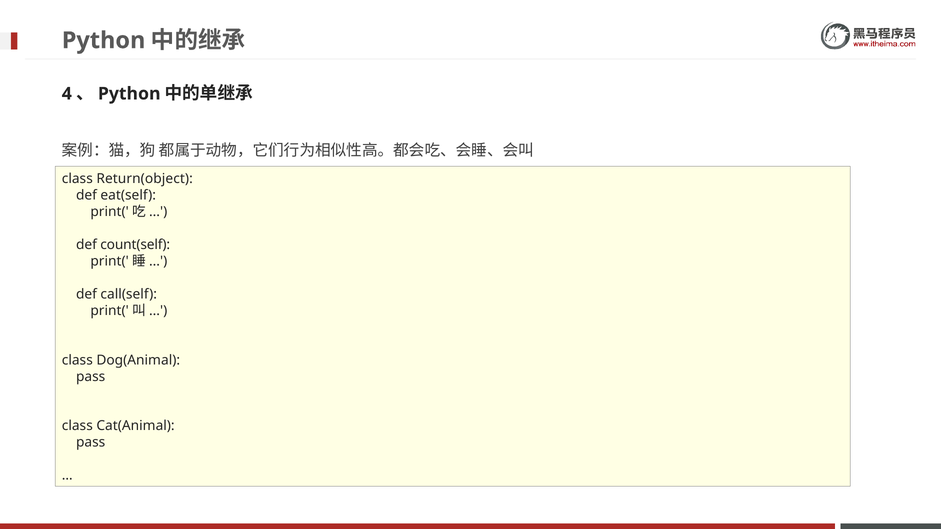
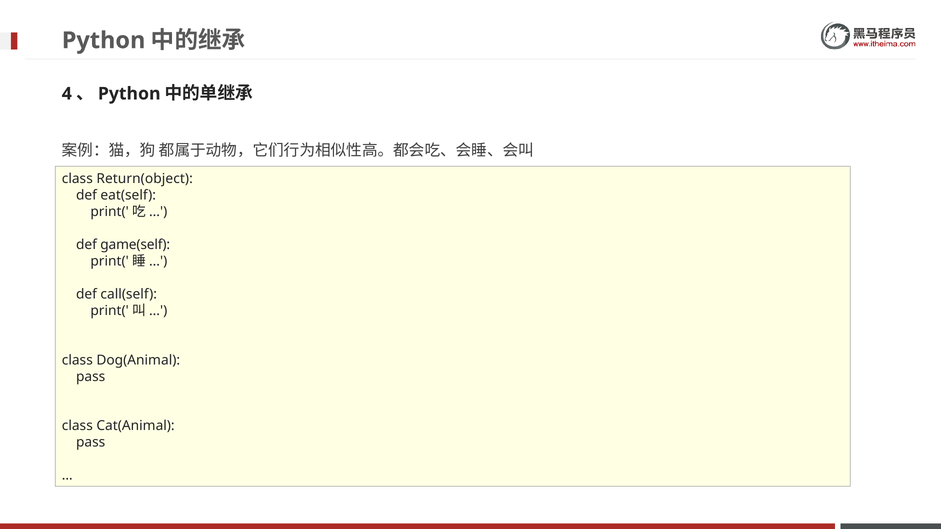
count(self: count(self -> game(self (135, 245)
